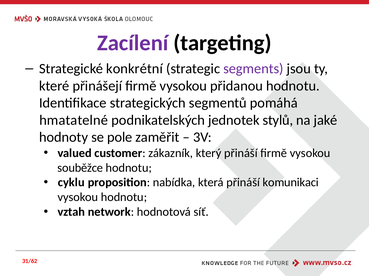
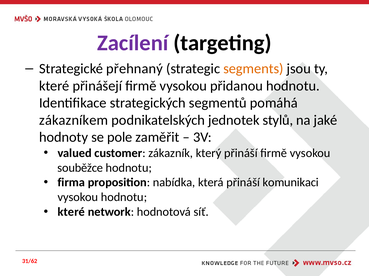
konkrétní: konkrétní -> přehnaný (135, 69)
segments colour: purple -> orange (253, 69)
hmatatelné: hmatatelné -> zákazníkem (74, 120)
cyklu: cyklu -> firma (71, 183)
vztah: vztah -> které (71, 212)
